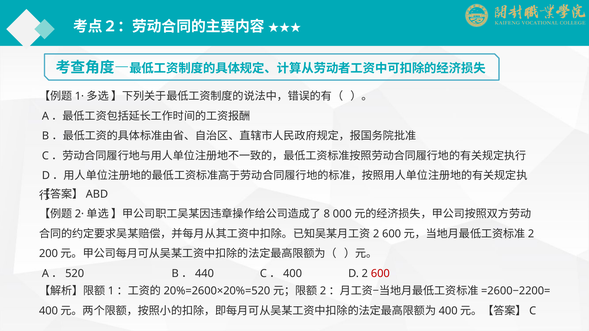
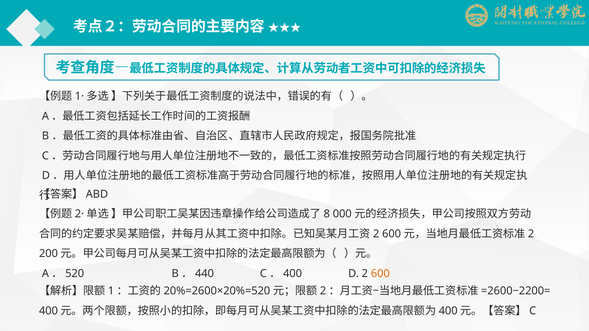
600 colour: red -> orange (380, 274)
